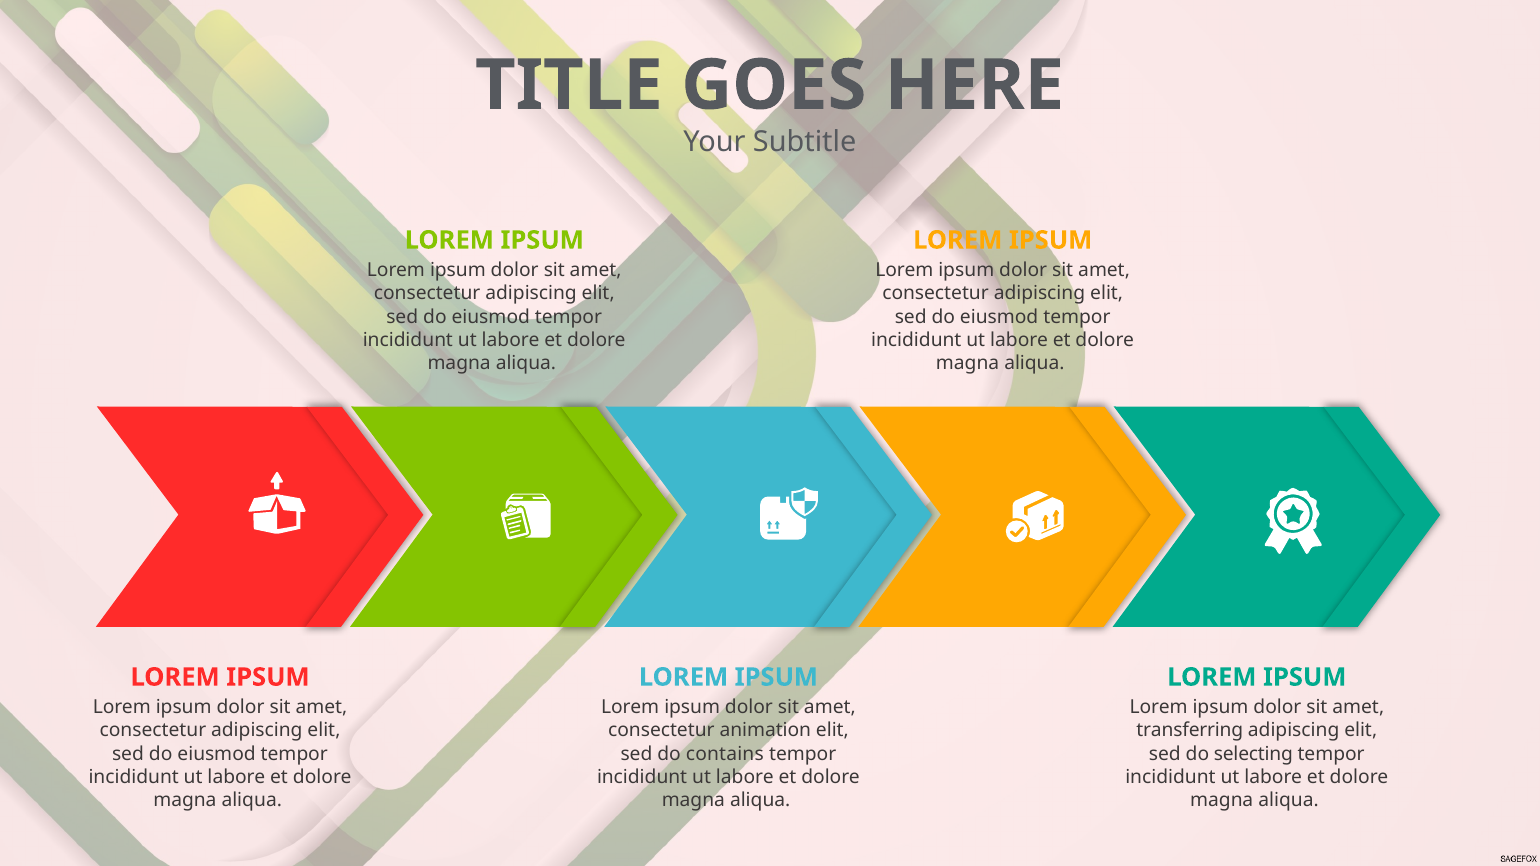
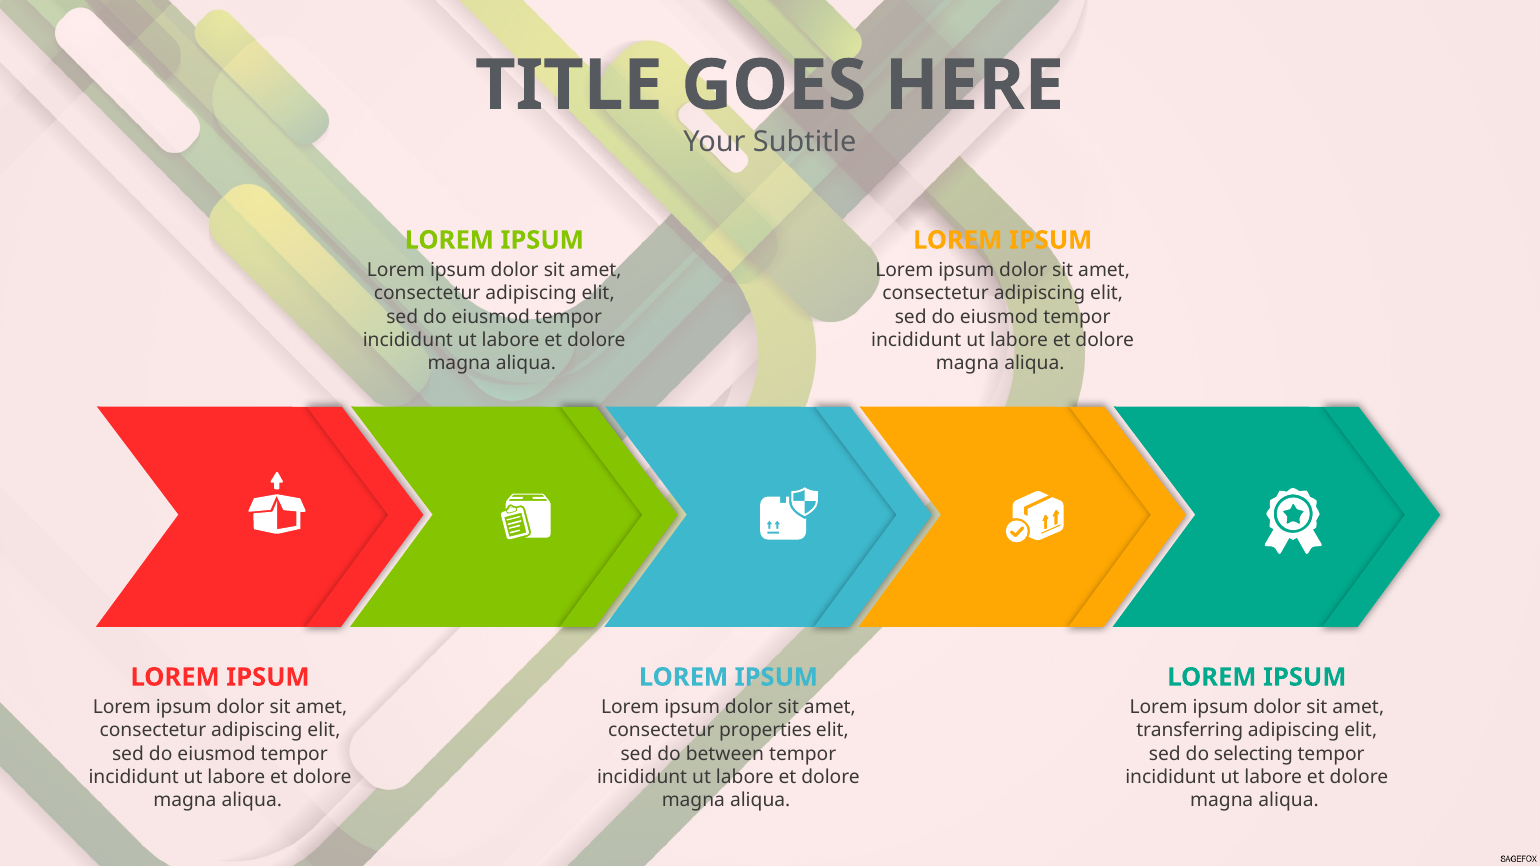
animation: animation -> properties (765, 731)
contains: contains -> between (725, 754)
